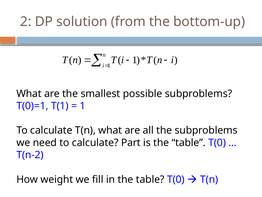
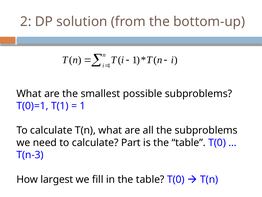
T(n-2: T(n-2 -> T(n-3 (30, 155)
weight: weight -> largest (57, 179)
